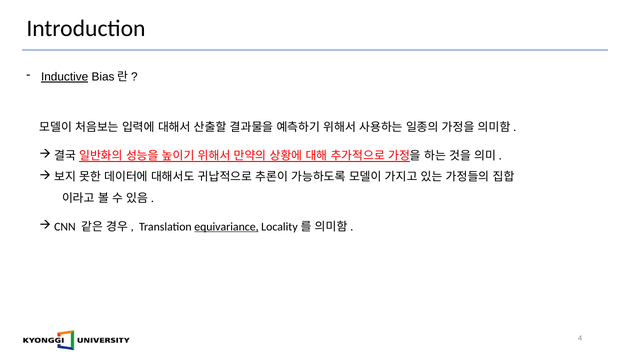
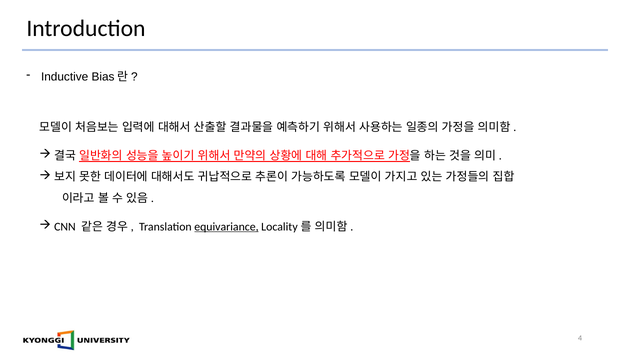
Inductive underline: present -> none (65, 77)
